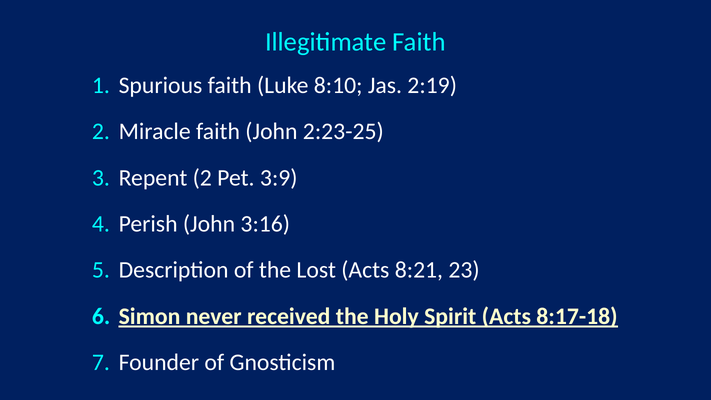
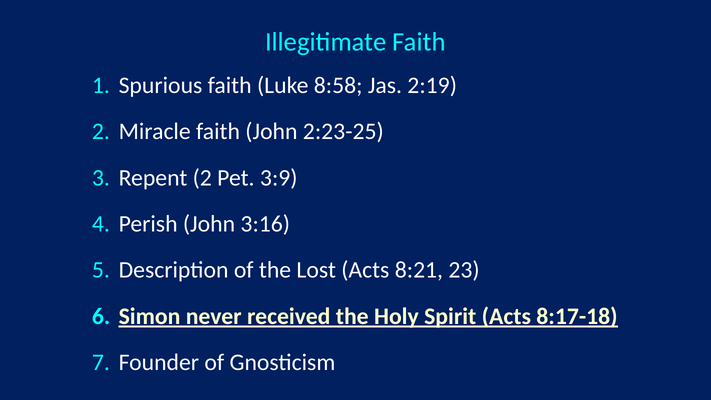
8:10: 8:10 -> 8:58 (338, 85)
